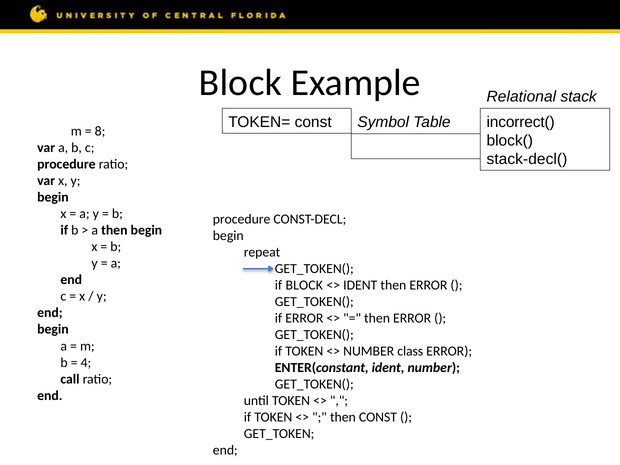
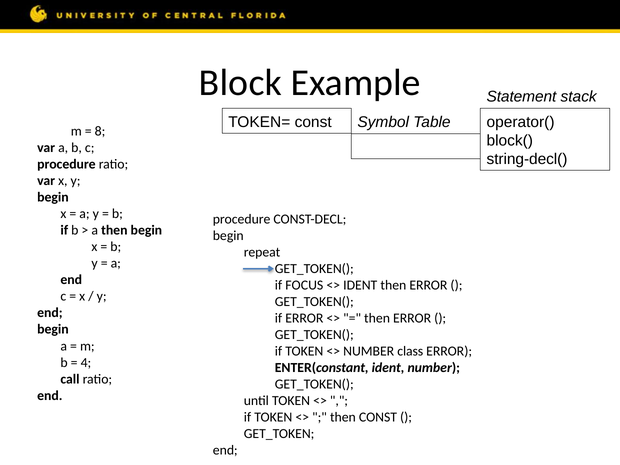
Relational: Relational -> Statement (521, 97)
incorrect(: incorrect( -> operator( (521, 122)
stack-decl(: stack-decl( -> string-decl( (527, 159)
if BLOCK: BLOCK -> FOCUS (304, 285)
